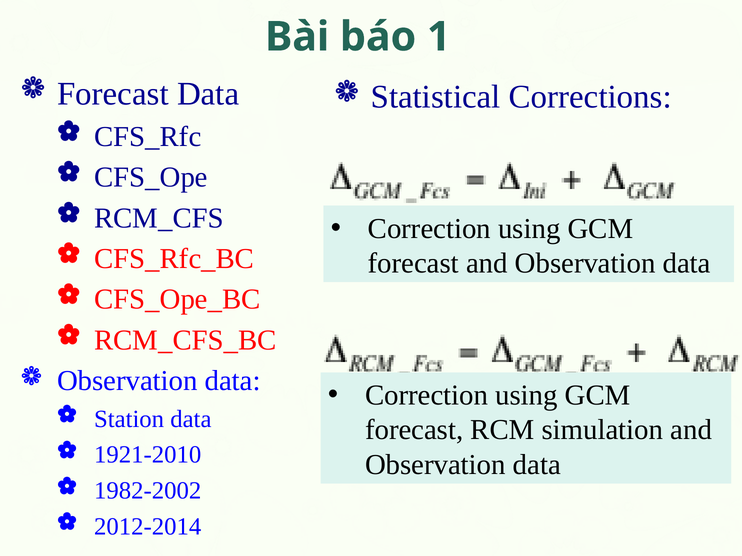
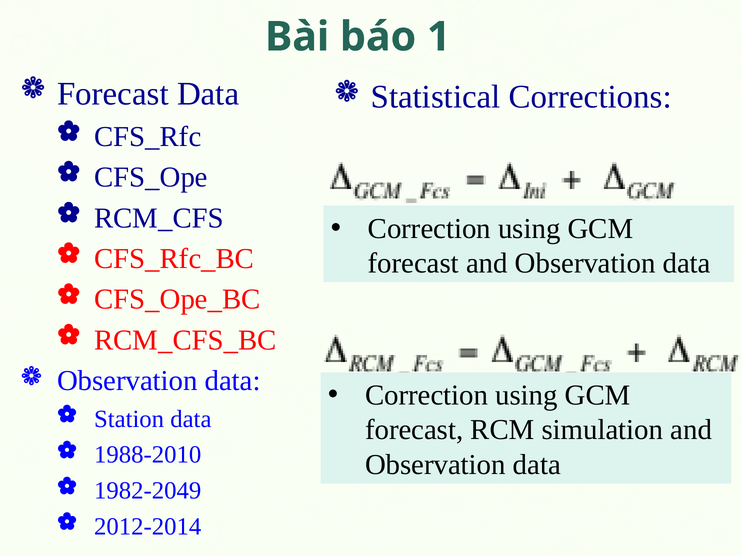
1921-2010: 1921-2010 -> 1988-2010 (148, 455)
1982-2002: 1982-2002 -> 1982-2049 (148, 491)
